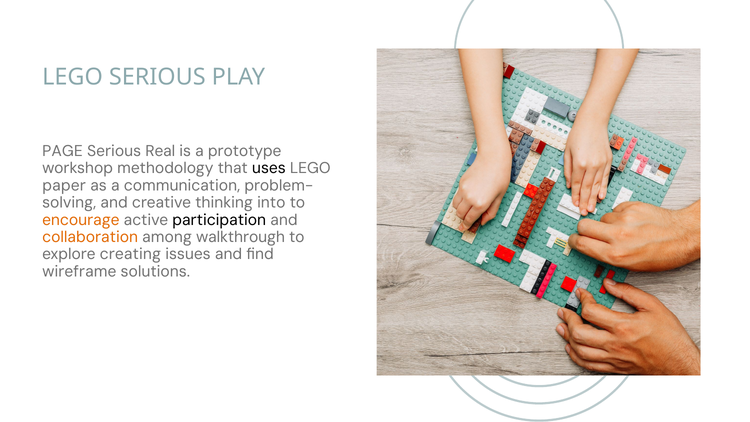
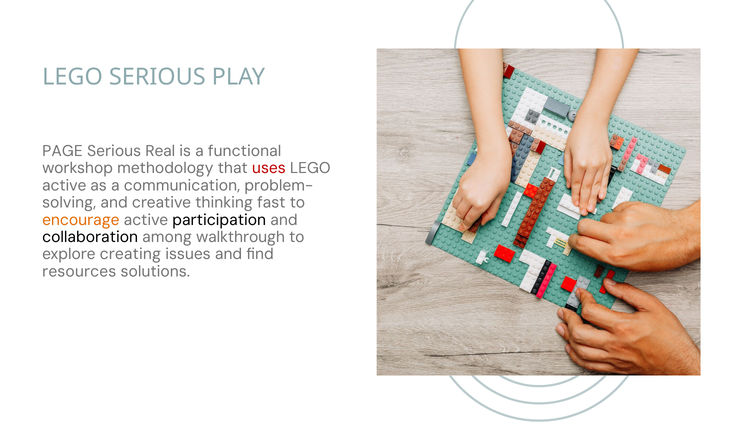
prototype: prototype -> functional (245, 151)
uses colour: black -> red (269, 168)
paper: paper -> active (64, 185)
into: into -> fast (271, 203)
collaboration colour: orange -> black (90, 237)
wireframe: wireframe -> resources (79, 271)
